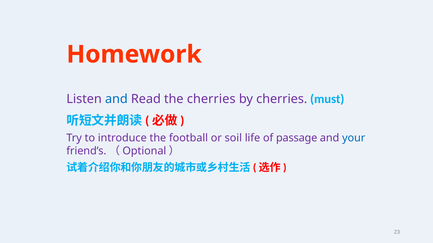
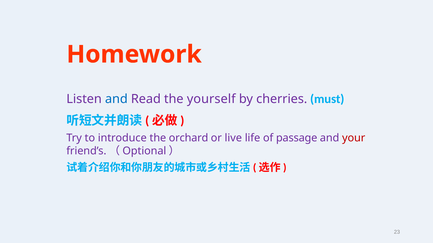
the cherries: cherries -> yourself (211, 99)
football: football -> orchard (189, 138)
soil: soil -> live (233, 138)
your colour: blue -> red (354, 138)
